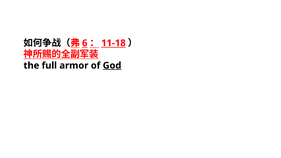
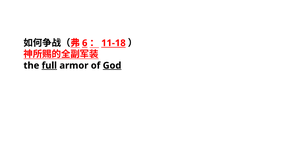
full underline: none -> present (49, 66)
